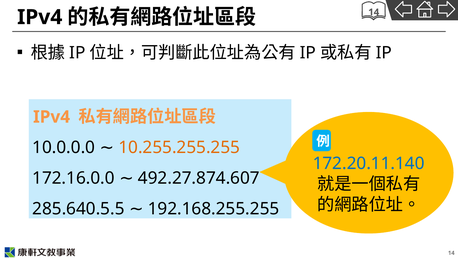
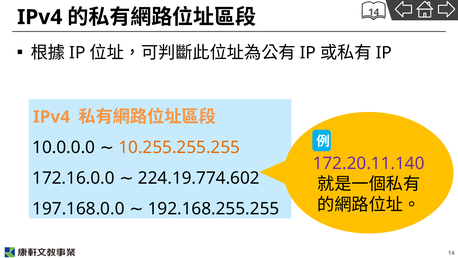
172.20.11.140 colour: blue -> purple (369, 163)
492.27.874.607: 492.27.874.607 -> 224.19.774.602 (199, 178)
285.640.5.5: 285.640.5.5 -> 197.168.0.0 (78, 209)
